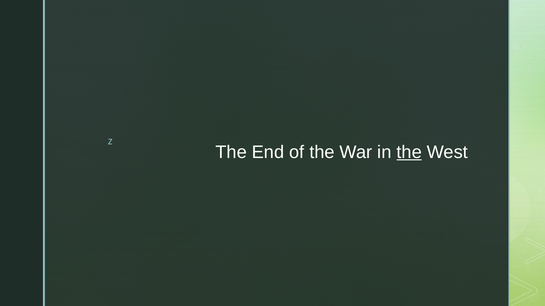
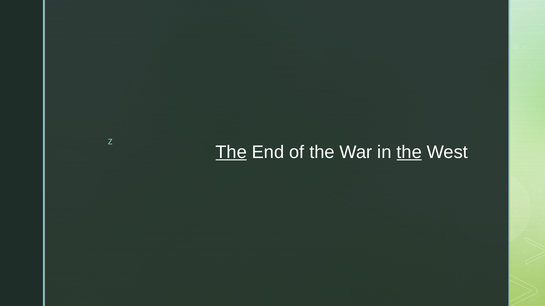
The underline: none -> present (231, 152)
